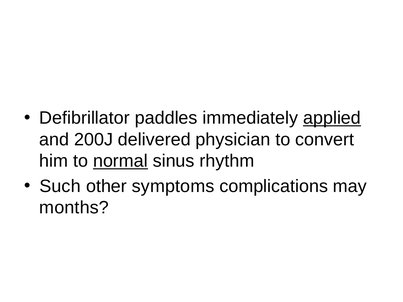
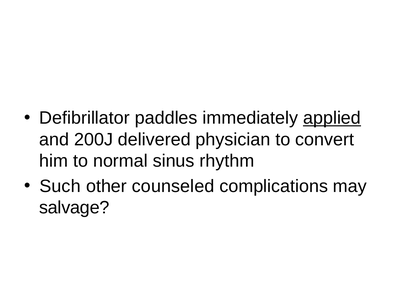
normal underline: present -> none (120, 161)
symptoms: symptoms -> counseled (173, 186)
months: months -> salvage (74, 208)
